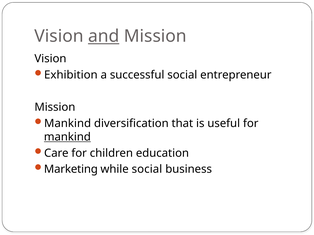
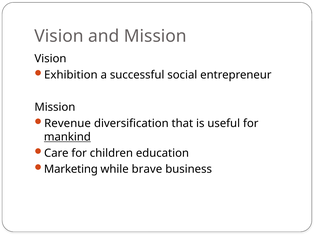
and underline: present -> none (104, 36)
Mankind: Mankind -> Revenue (68, 124)
while social: social -> brave (147, 170)
